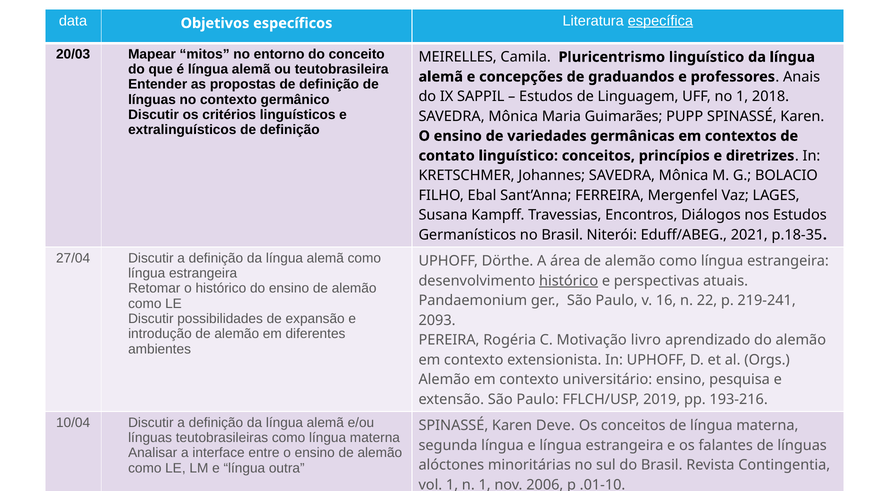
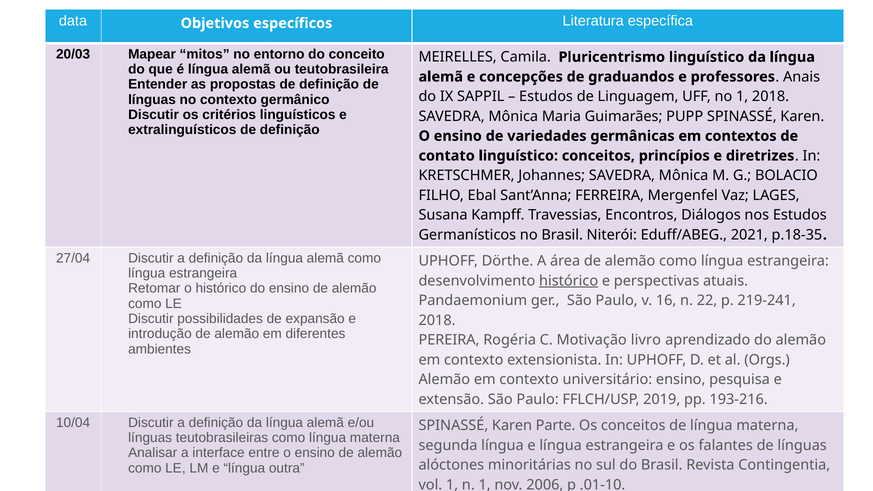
específica underline: present -> none (660, 21)
2093: 2093 -> 2018 (437, 320)
Deve: Deve -> Parte (556, 426)
